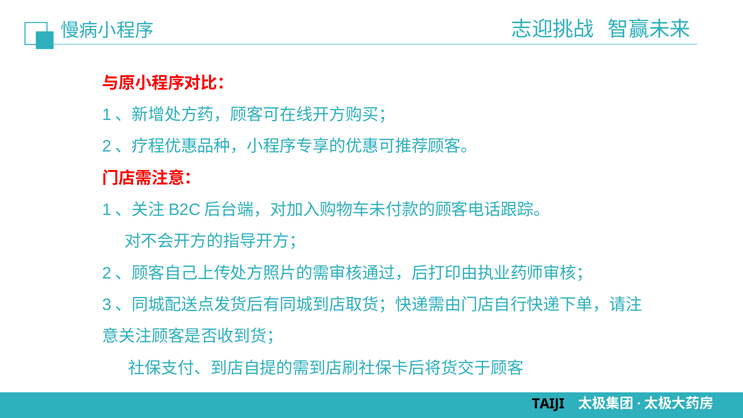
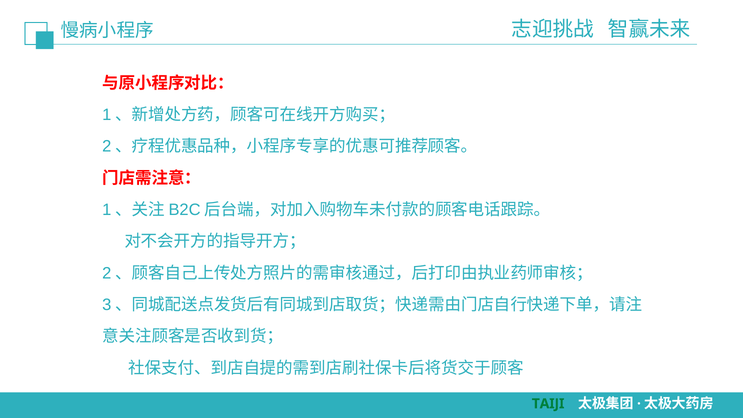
TAIJI colour: black -> green (548, 404)
